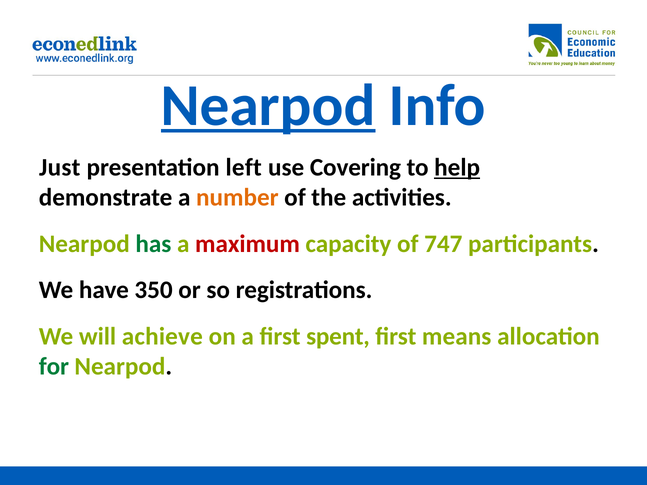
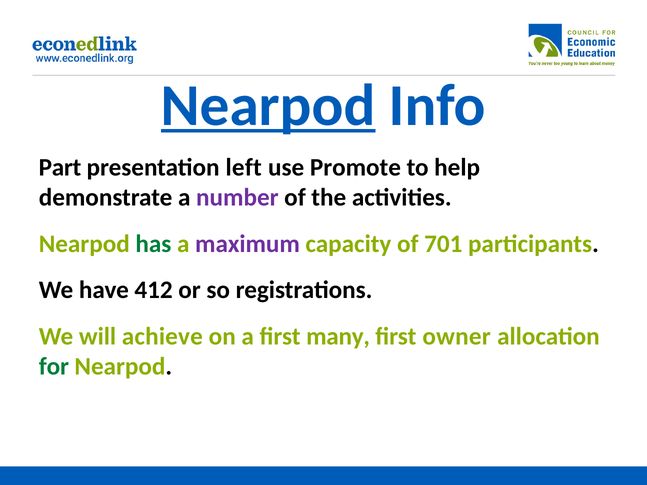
Just: Just -> Part (60, 167)
Covering: Covering -> Promote (355, 167)
help underline: present -> none (457, 167)
number colour: orange -> purple (237, 198)
maximum colour: red -> purple (247, 244)
747: 747 -> 701 (443, 244)
350: 350 -> 412 (154, 290)
spent: spent -> many (338, 337)
means: means -> owner (457, 337)
